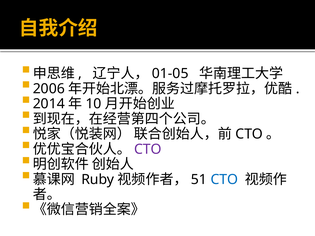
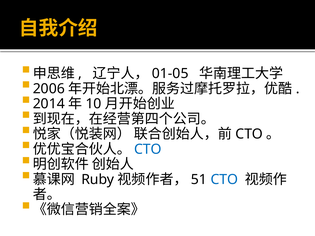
CTO colour: purple -> blue (148, 149)
